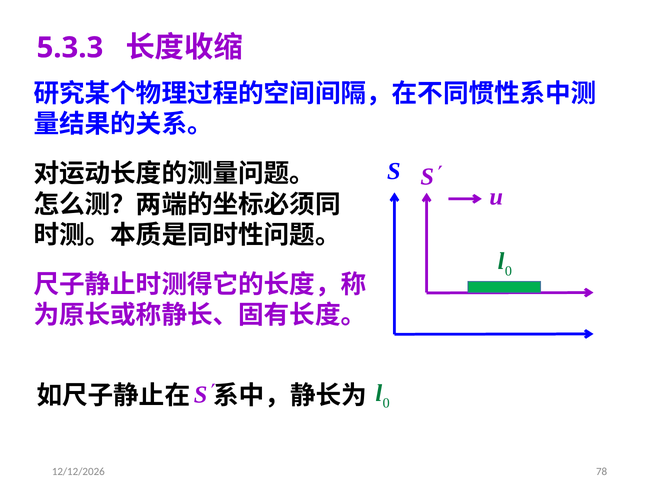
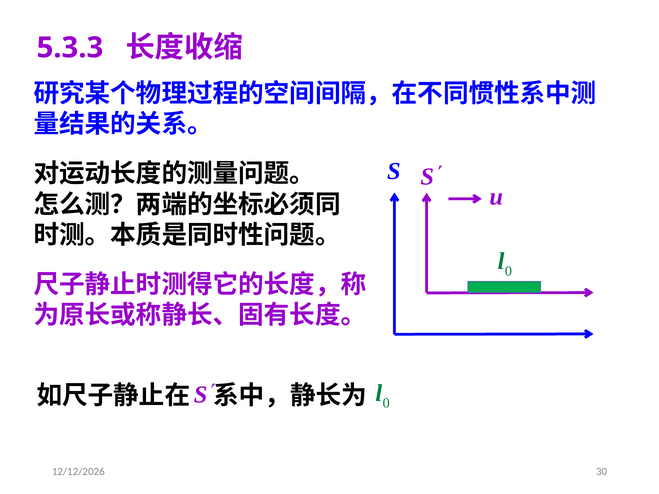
78: 78 -> 30 (602, 472)
